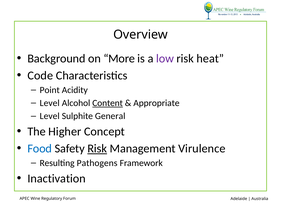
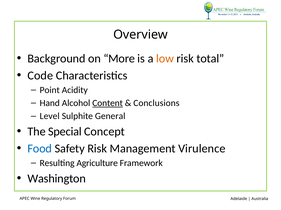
low colour: purple -> orange (165, 59)
heat: heat -> total (210, 59)
Level: Level -> Hand (50, 103)
Appropriate: Appropriate -> Conclusions (156, 103)
Higher: Higher -> Special (65, 132)
Risk underline: present -> none (97, 149)
Pathogens: Pathogens -> Agriculture (97, 164)
Inactivation: Inactivation -> Washington (57, 179)
